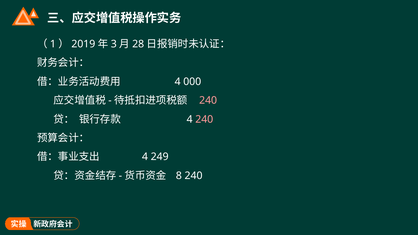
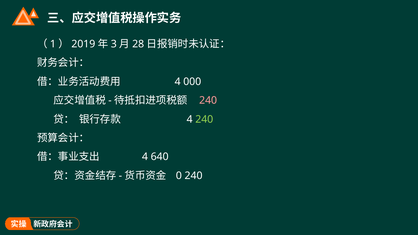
240 colour: pink -> light green (204, 119)
249: 249 -> 640 (160, 157)
8: 8 -> 0 (179, 176)
